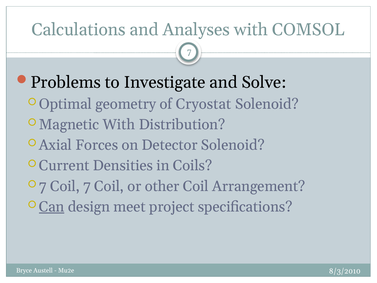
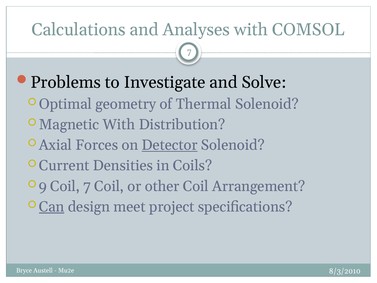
Cryostat: Cryostat -> Thermal (204, 104)
Detector underline: none -> present (170, 145)
7: 7 -> 9 (43, 186)
